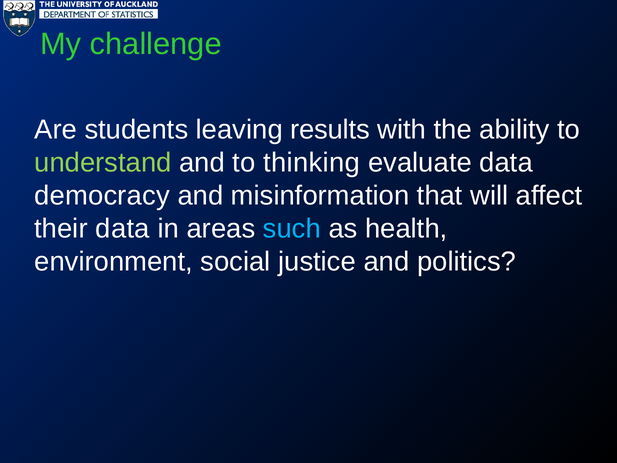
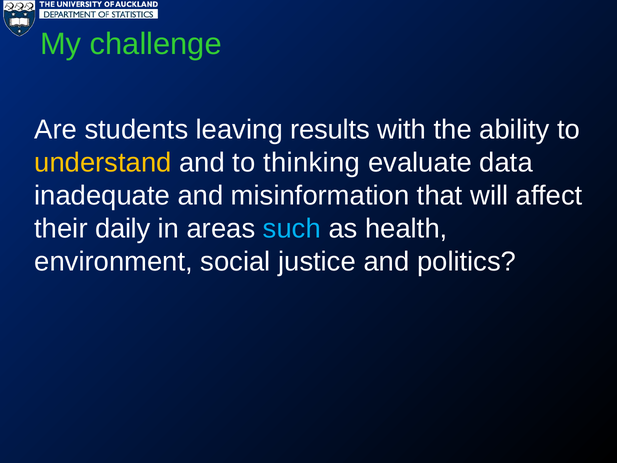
understand colour: light green -> yellow (103, 163)
democracy: democracy -> inadequate (102, 196)
their data: data -> daily (123, 229)
